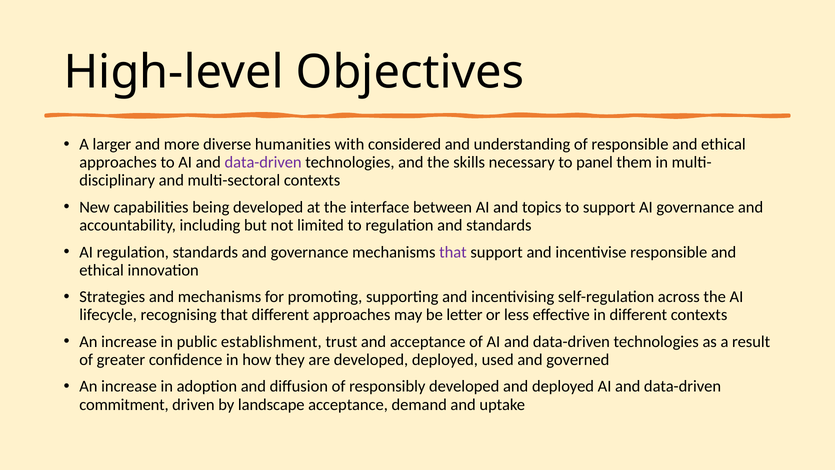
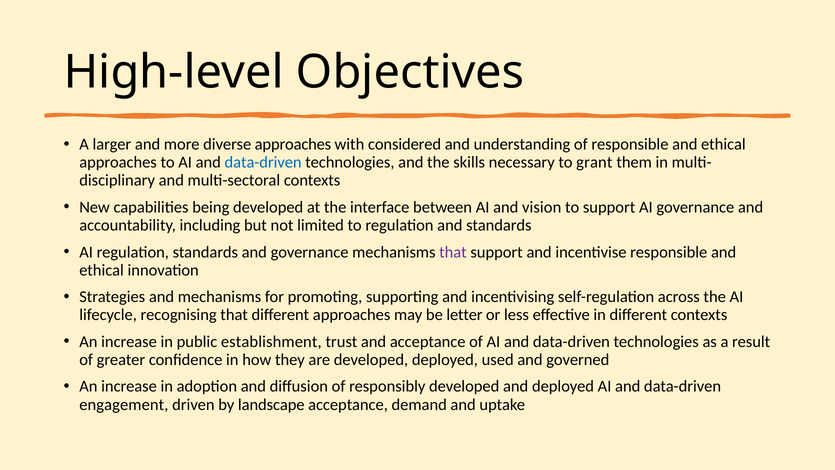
diverse humanities: humanities -> approaches (293, 144)
data-driven colour: purple -> blue (263, 162)
panel: panel -> grant (594, 162)
topics: topics -> vision (542, 207)
commitment: commitment -> engagement (124, 404)
